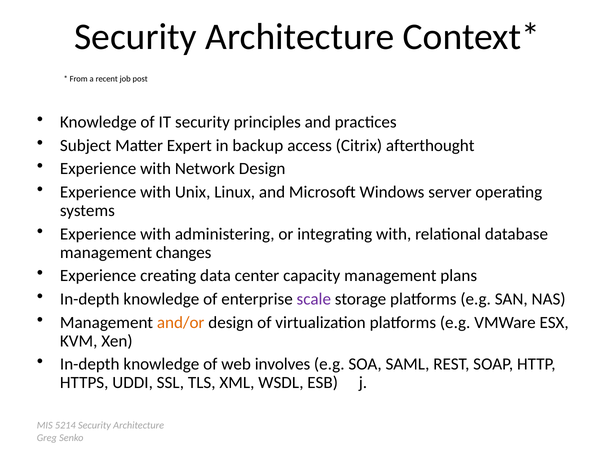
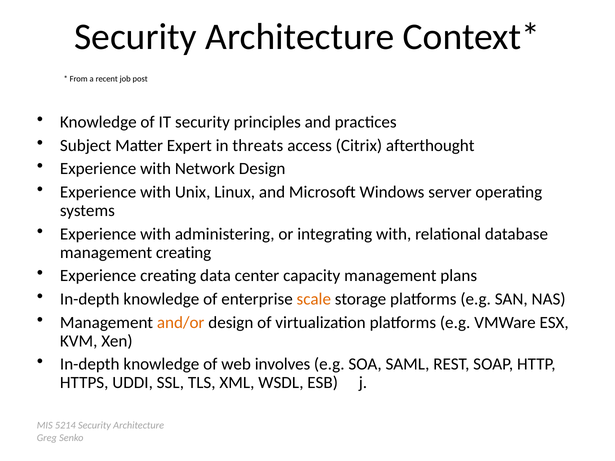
backup: backup -> threats (258, 146)
management changes: changes -> creating (184, 253)
scale colour: purple -> orange (314, 299)
